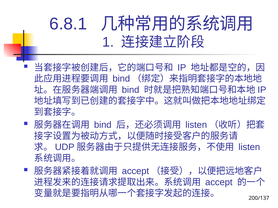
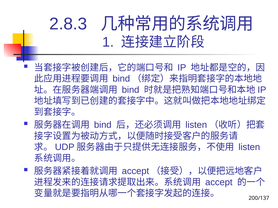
6.8.1: 6.8.1 -> 2.8.3 (68, 24)
